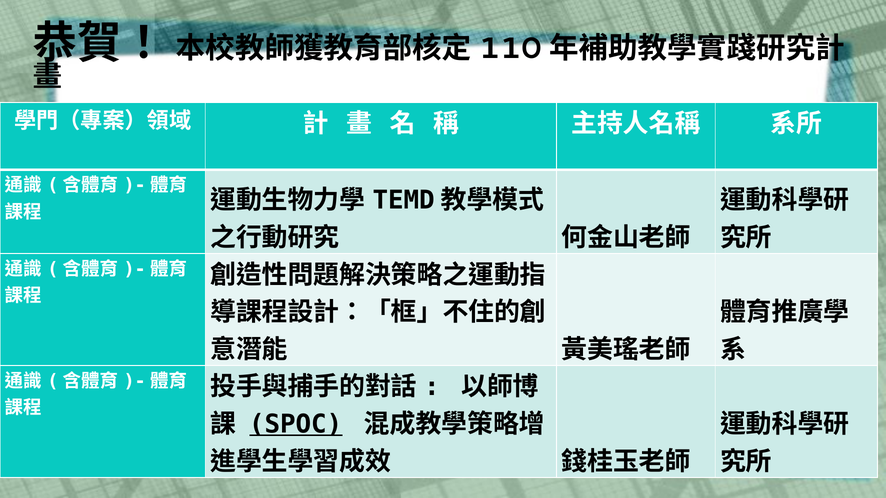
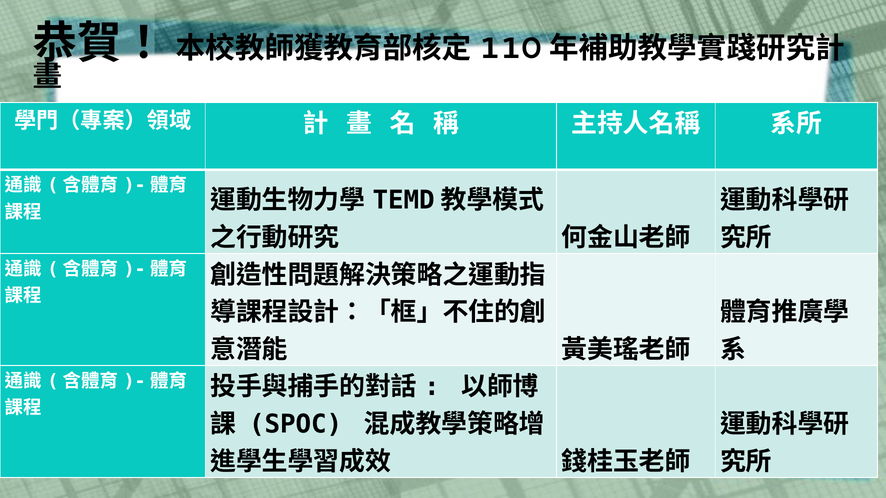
SPOC underline: present -> none (296, 425)
